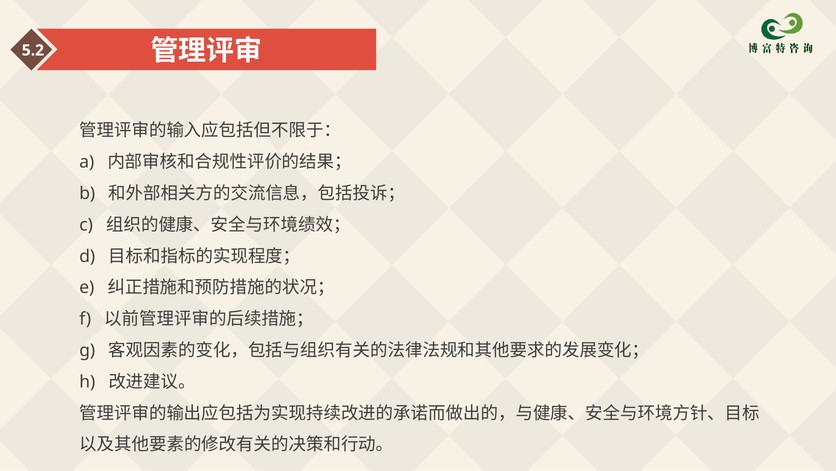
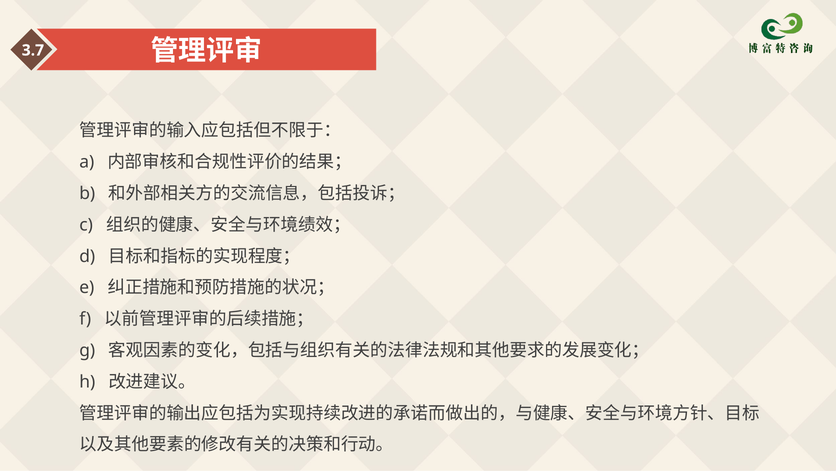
5.2: 5.2 -> 3.7 (33, 50)
